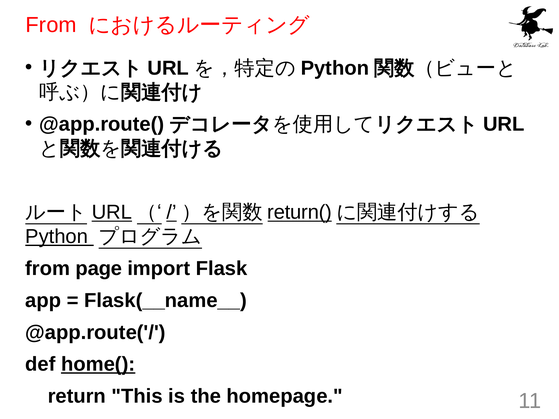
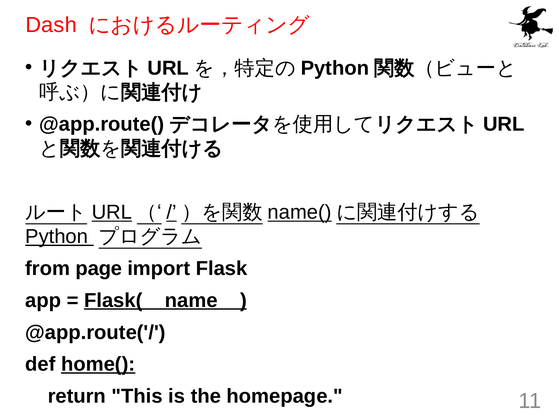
From: From -> Dash (51, 25)
return(: return( -> name( (300, 212)
Flask(__name__ underline: none -> present (165, 301)
